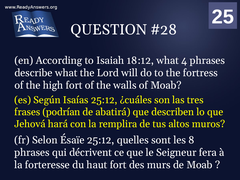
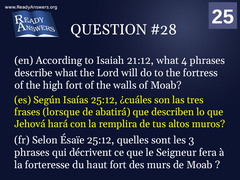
18:12: 18:12 -> 21:12 (140, 60)
podrían: podrían -> lorsque (61, 112)
8: 8 -> 3 (191, 140)
